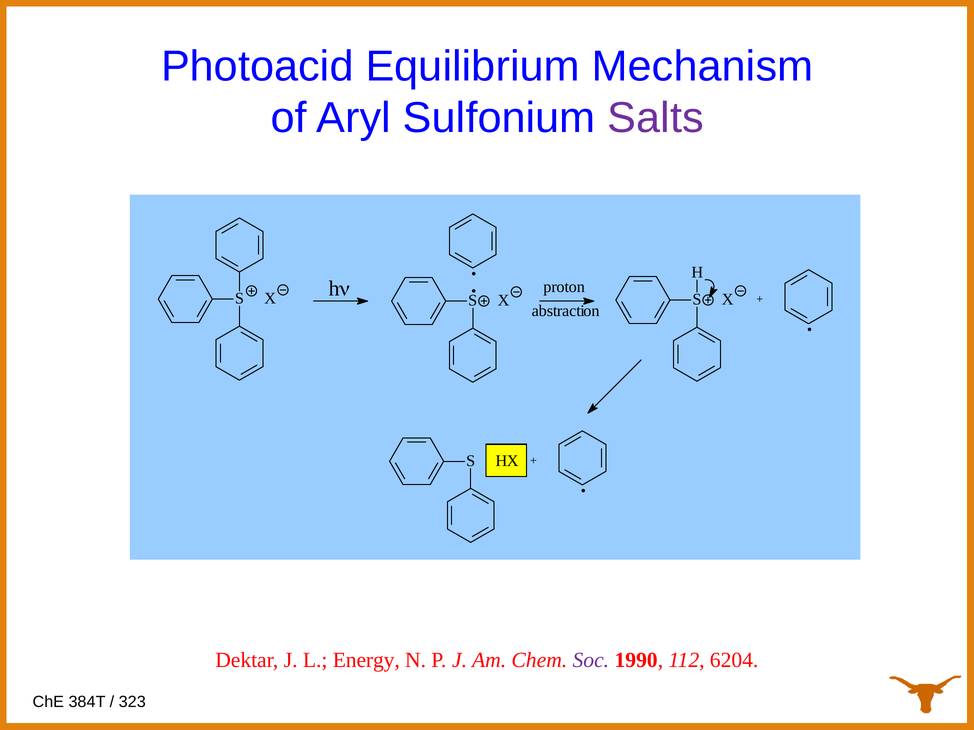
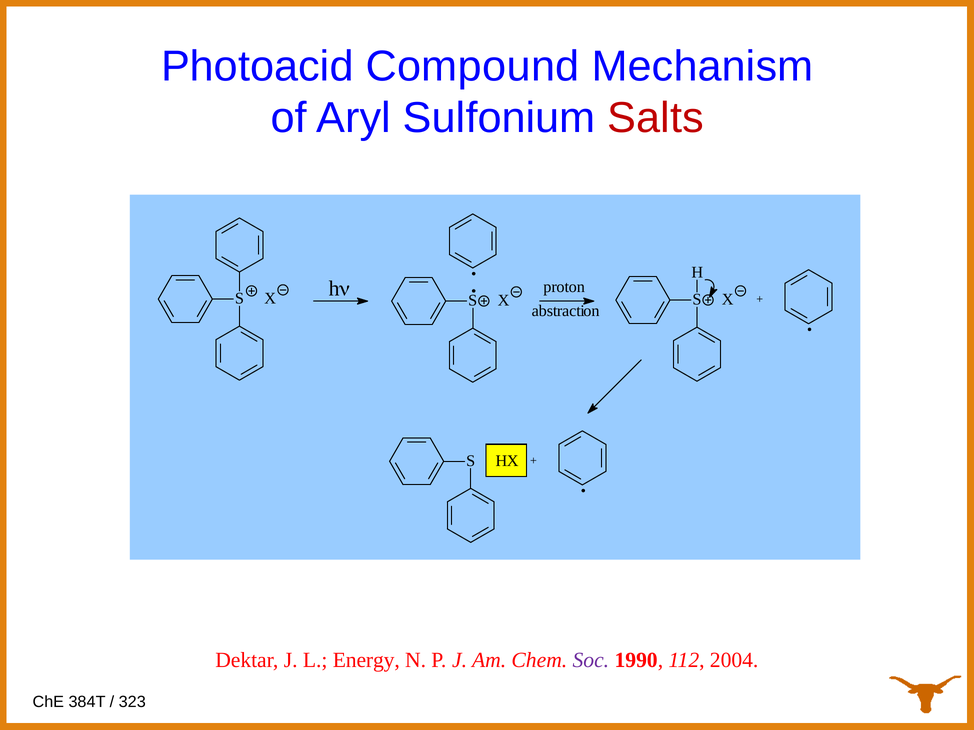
Equilibrium: Equilibrium -> Compound (473, 66)
Salts colour: purple -> red (656, 118)
6204: 6204 -> 2004 (734, 661)
